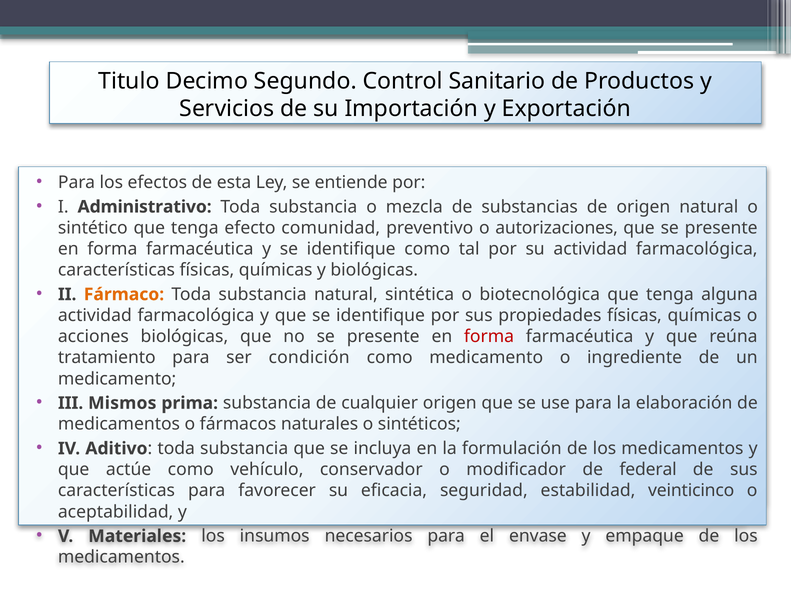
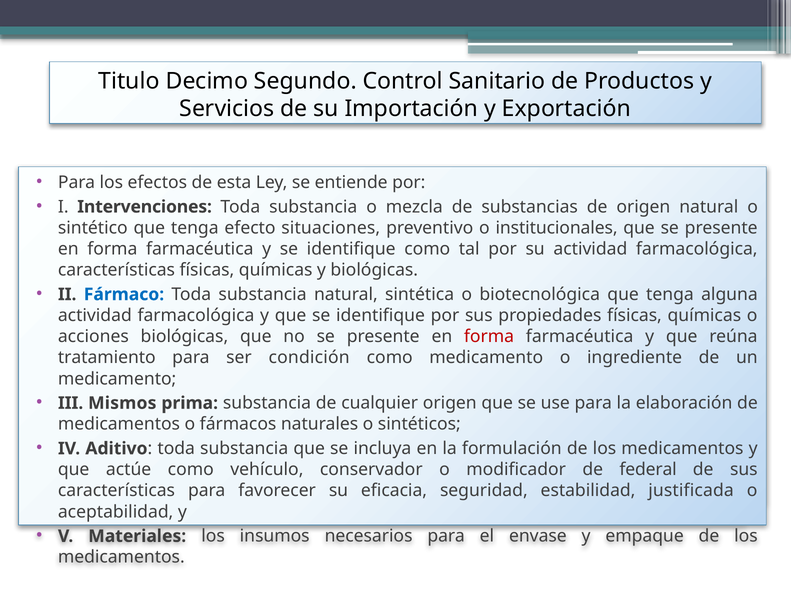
Administrativo: Administrativo -> Intervenciones (145, 207)
comunidad: comunidad -> situaciones (331, 228)
autorizaciones: autorizaciones -> institucionales (557, 228)
Fármaco colour: orange -> blue (124, 295)
veinticinco: veinticinco -> justificada (691, 491)
